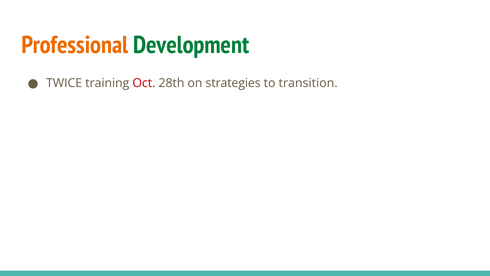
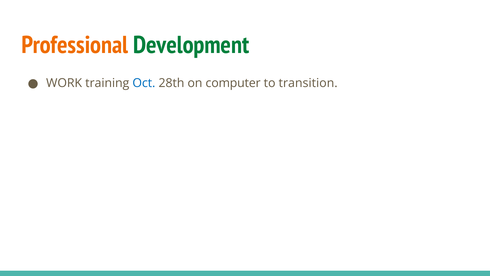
TWICE: TWICE -> WORK (64, 83)
Oct colour: red -> blue (144, 83)
strategies: strategies -> computer (233, 83)
